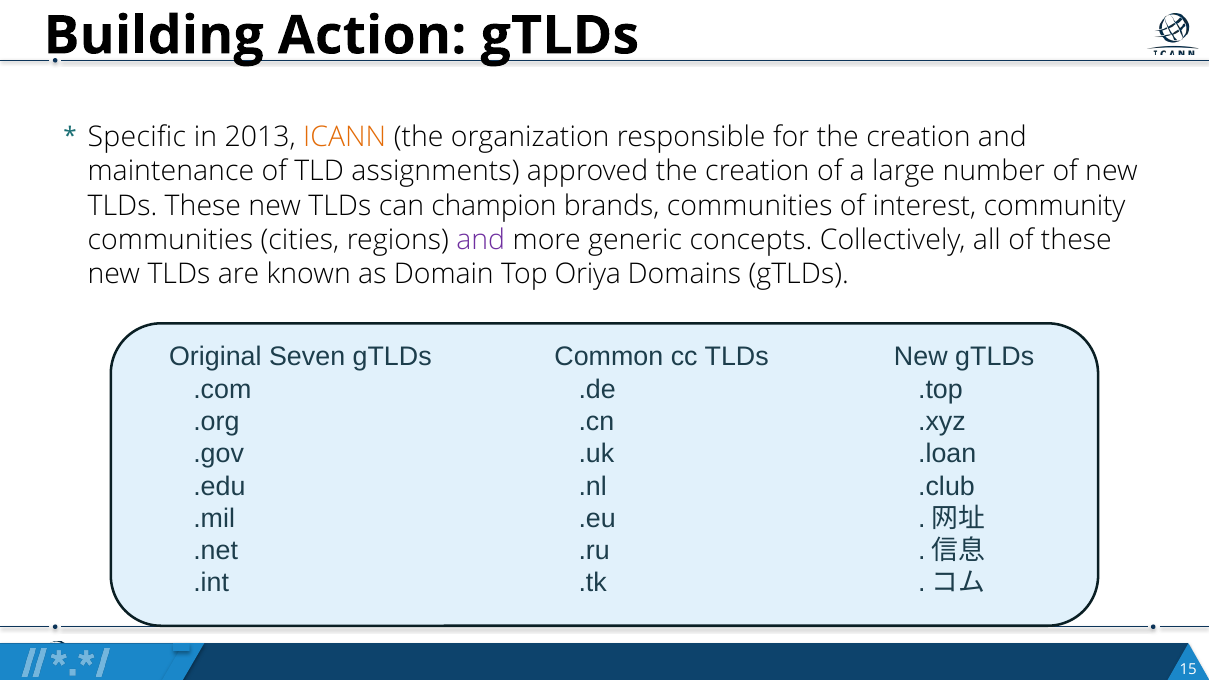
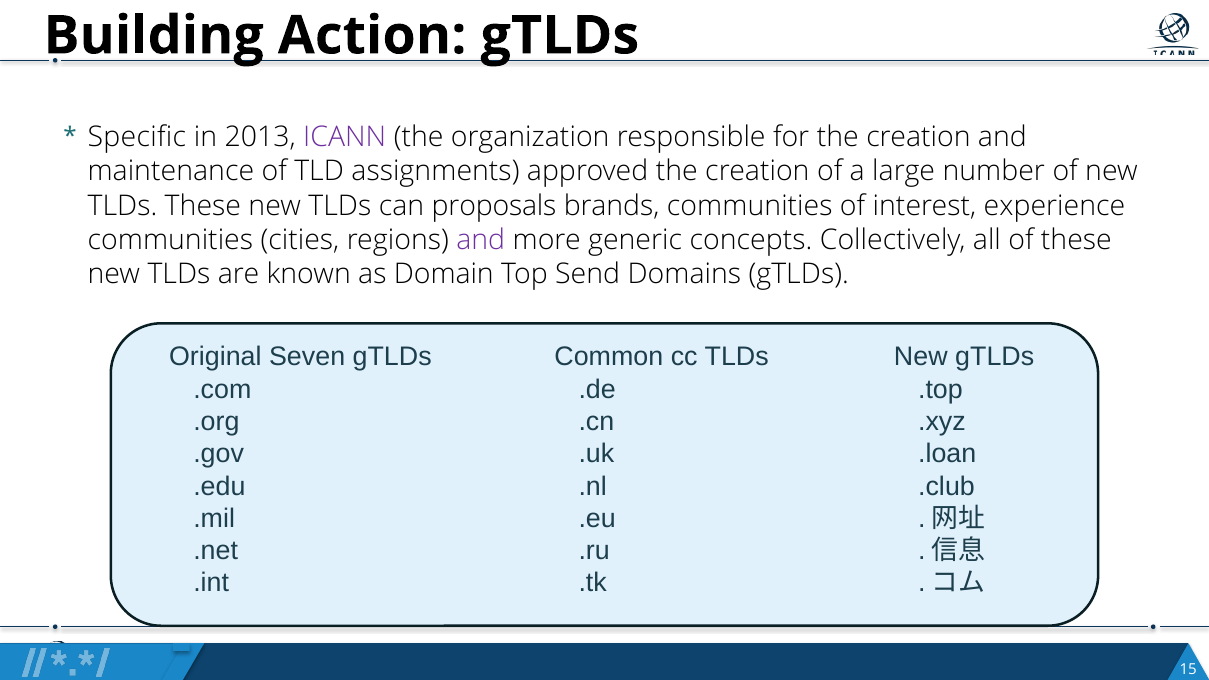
ICANN colour: orange -> purple (345, 137)
champion: champion -> proposals (494, 206)
community: community -> experience (1054, 206)
Oriya: Oriya -> Send (588, 274)
